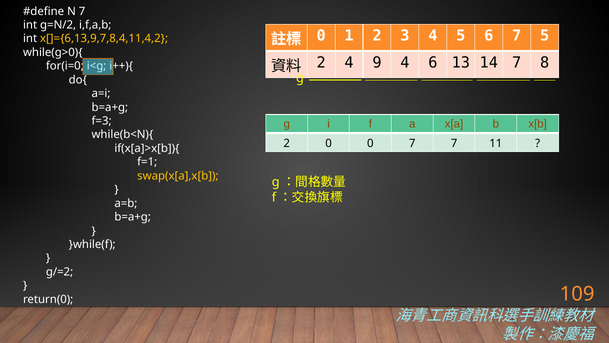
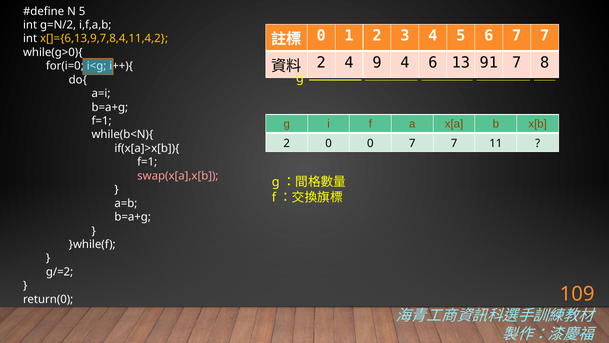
N 7: 7 -> 5 (82, 11)
6 7 5: 5 -> 7 (545, 36)
14: 14 -> 91 (489, 62)
f=3: f=3 -> f=1 (102, 121)
swap(x[a],x[b colour: yellow -> pink (178, 176)
